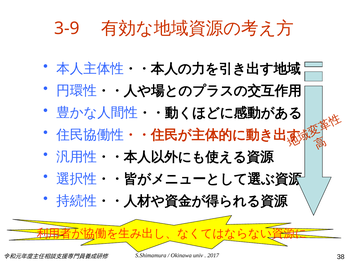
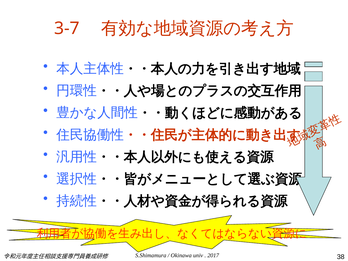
3-9: 3-9 -> 3-7 (67, 28)
